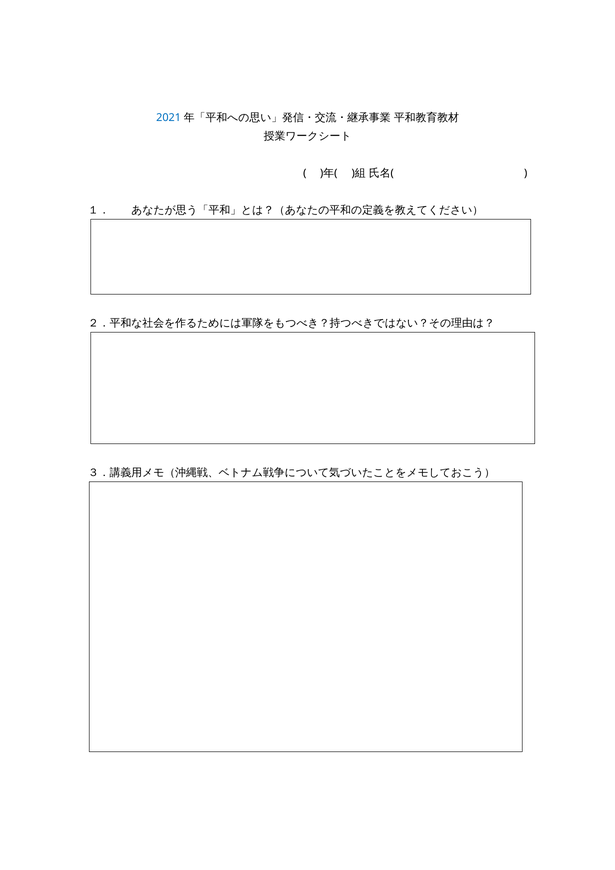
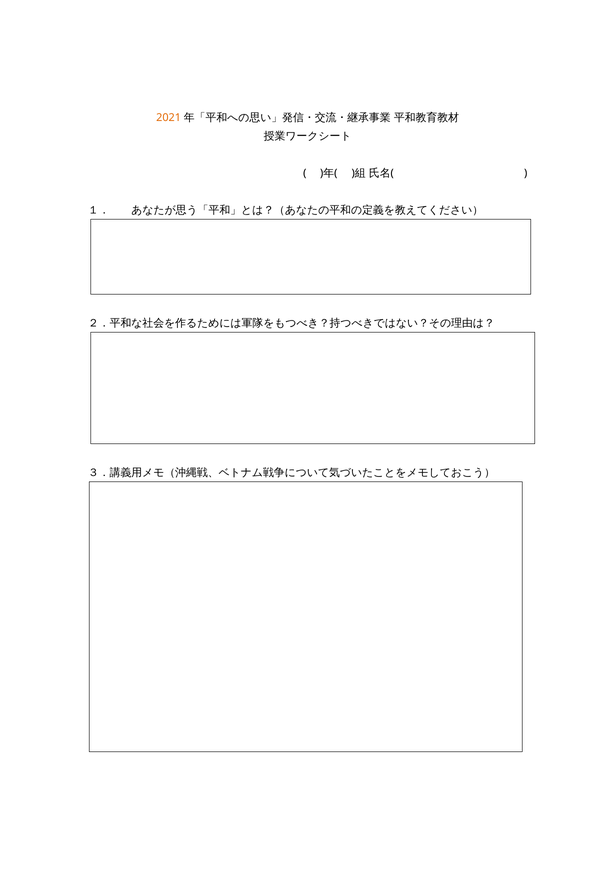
2021 colour: blue -> orange (169, 117)
